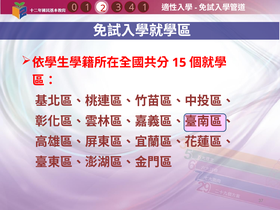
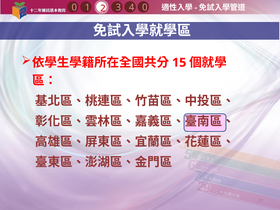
4 1: 1 -> 0 (145, 8)
